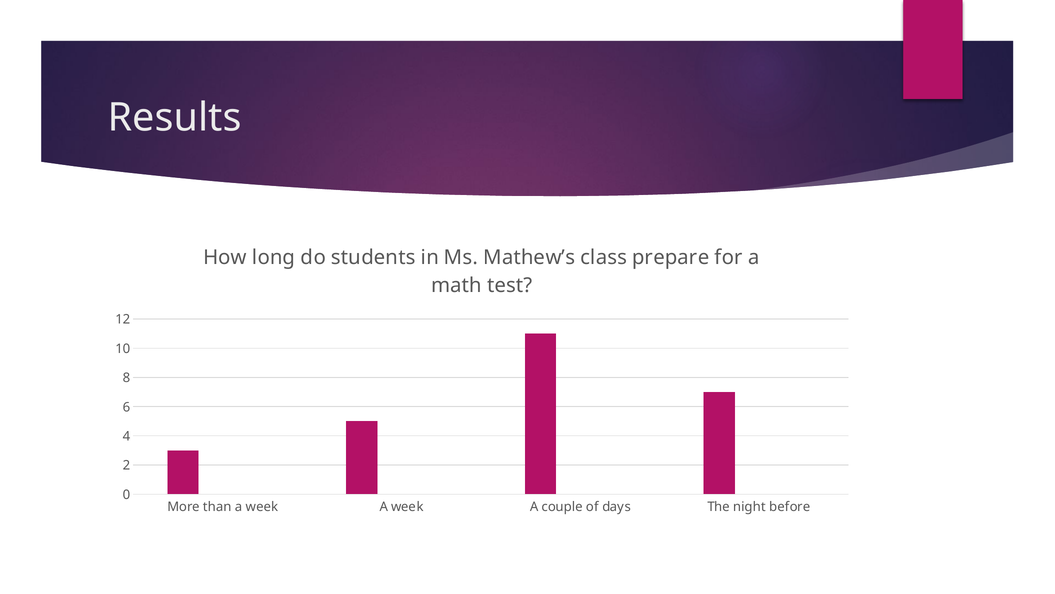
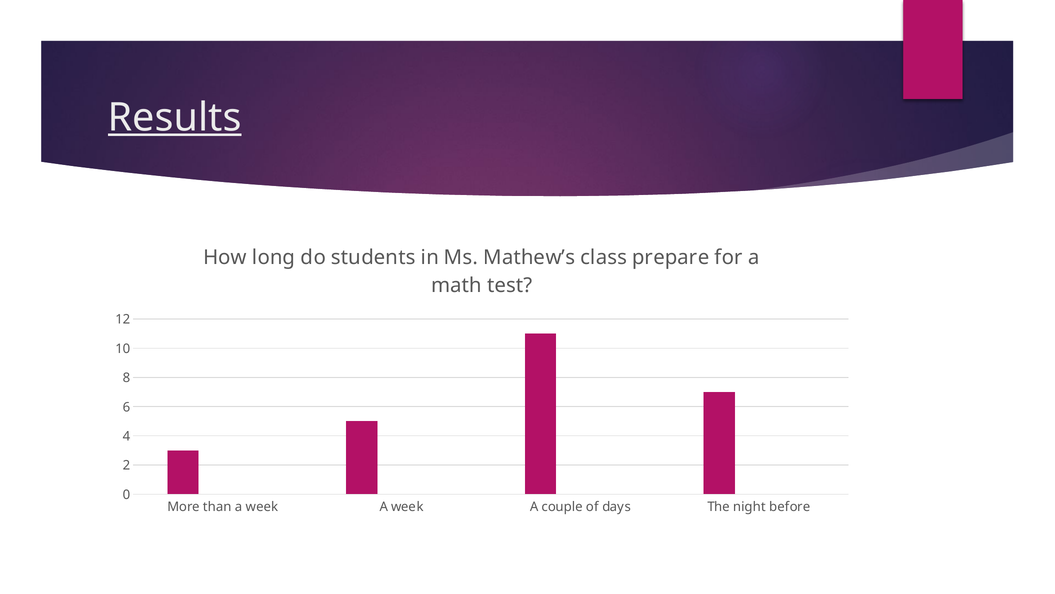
Results underline: none -> present (175, 118)
